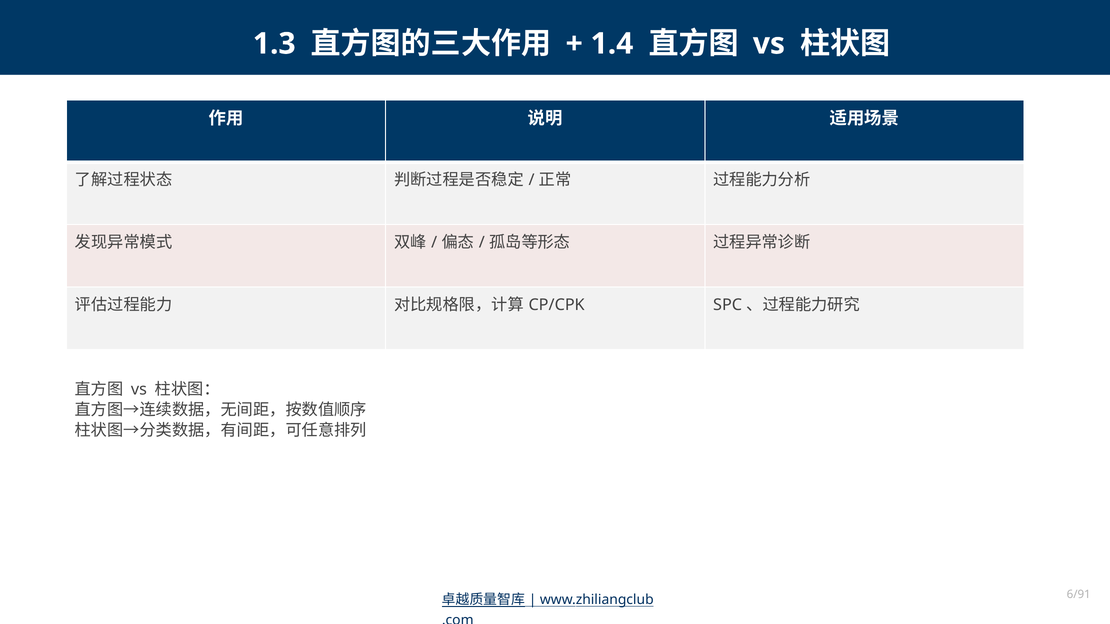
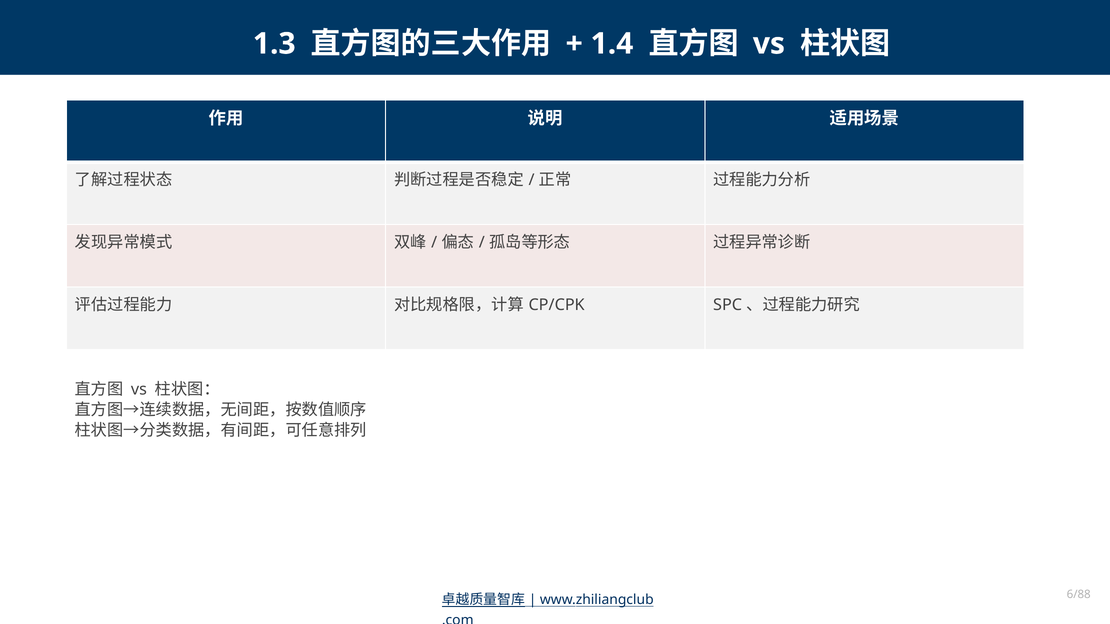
6/91: 6/91 -> 6/88 (1079, 595)
